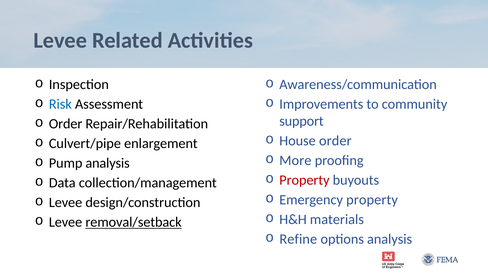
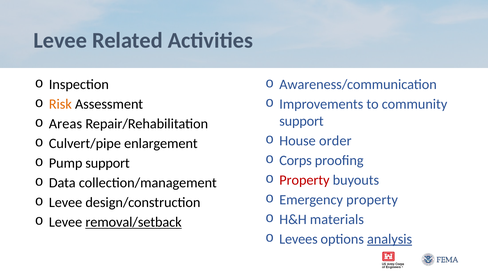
Risk colour: blue -> orange (60, 104)
Order: Order -> Areas (65, 124)
More: More -> Corps (296, 160)
Pump analysis: analysis -> support (108, 163)
Refine: Refine -> Levees (298, 239)
analysis underline: none -> present (390, 239)
